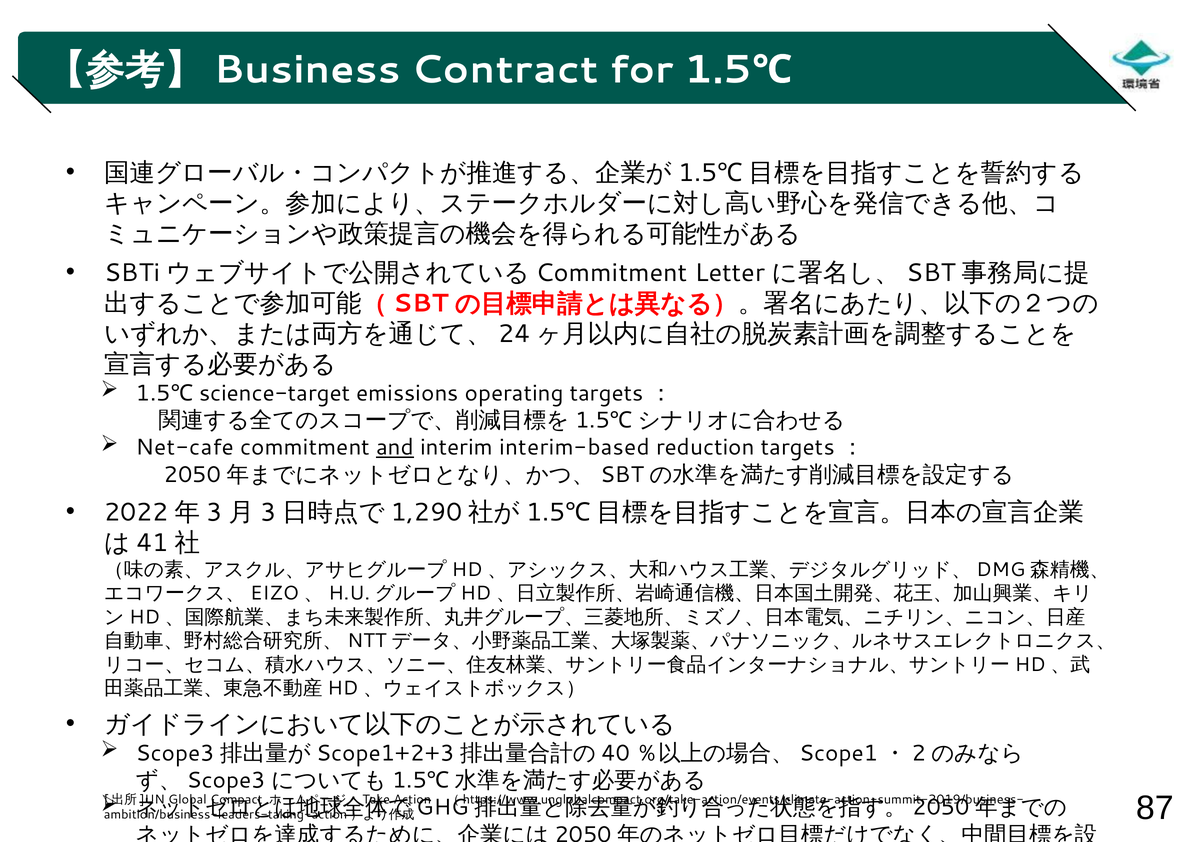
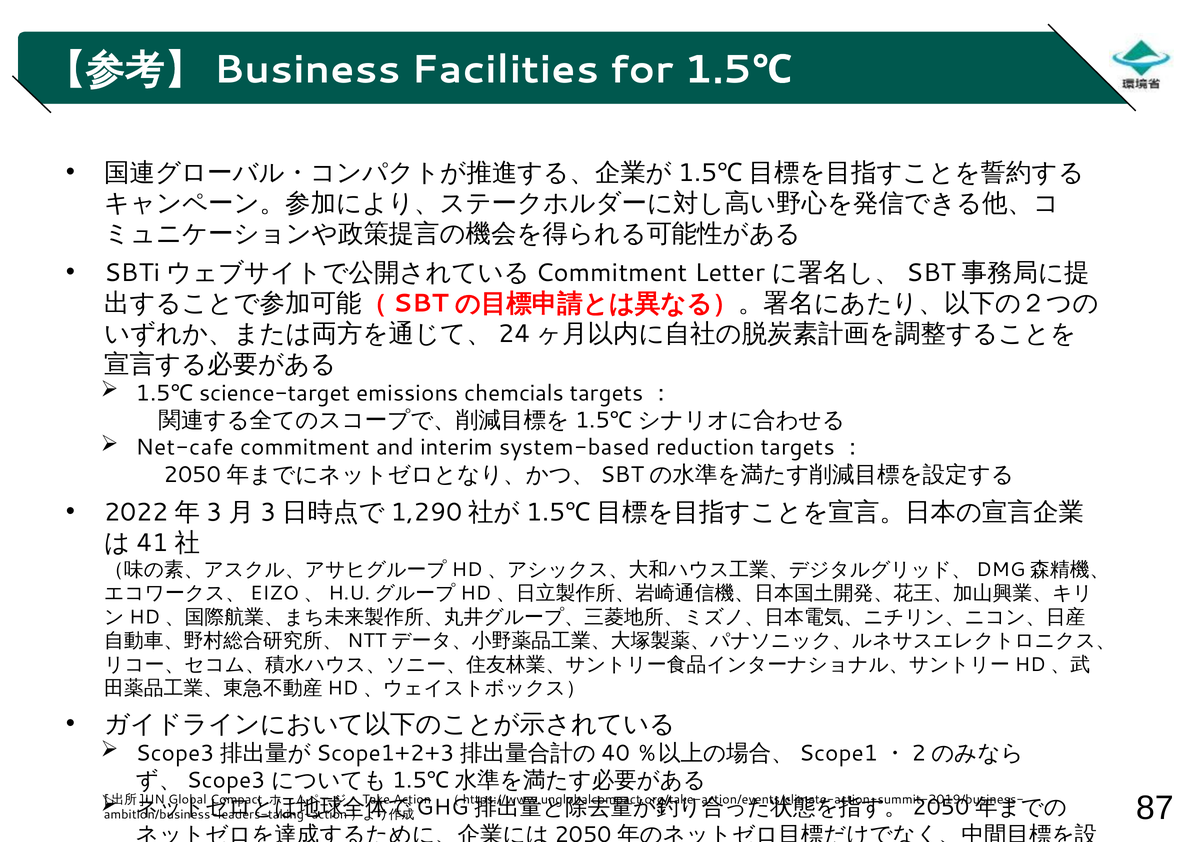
Contract: Contract -> Facilities (505, 70)
operating: operating -> chemcials (514, 393)
and underline: present -> none (395, 448)
interim-based: interim-based -> system-based (574, 448)
